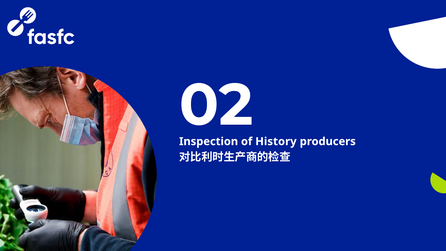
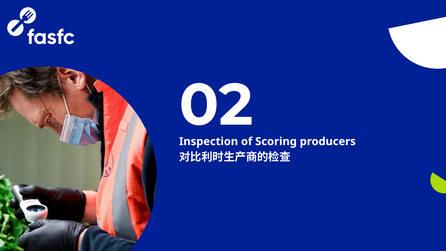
History: History -> Scoring (276, 141)
